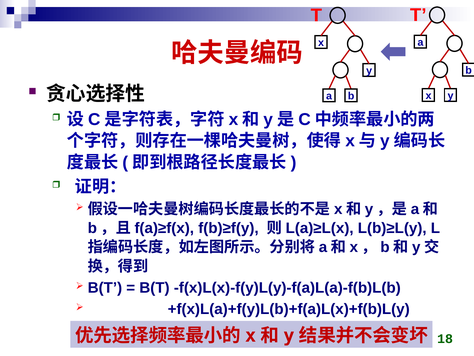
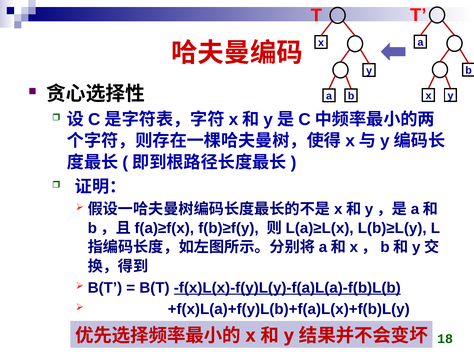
f(x)L(x)-f(y)L(y)-f(a)L(a)-f(b)L(b underline: none -> present (287, 287)
